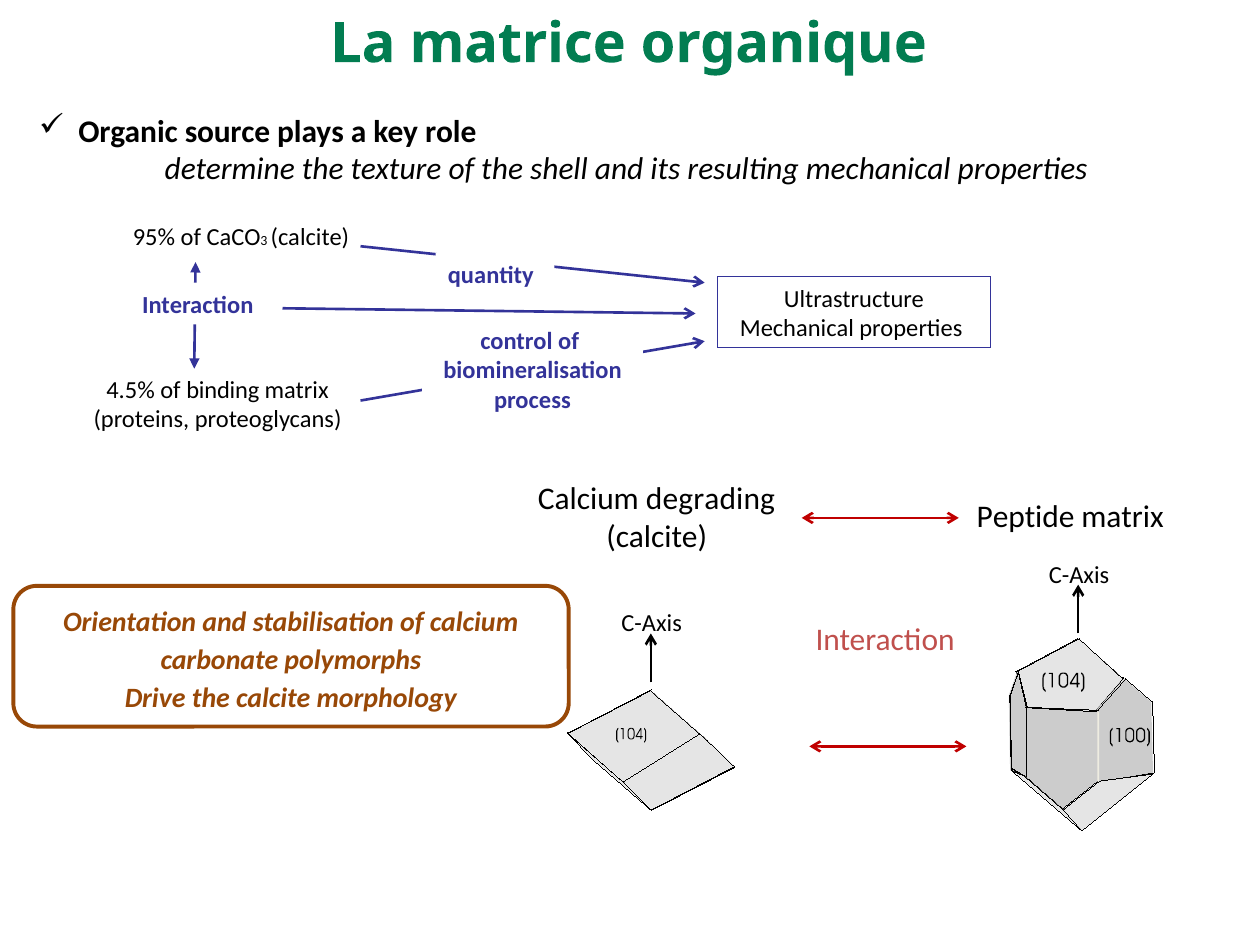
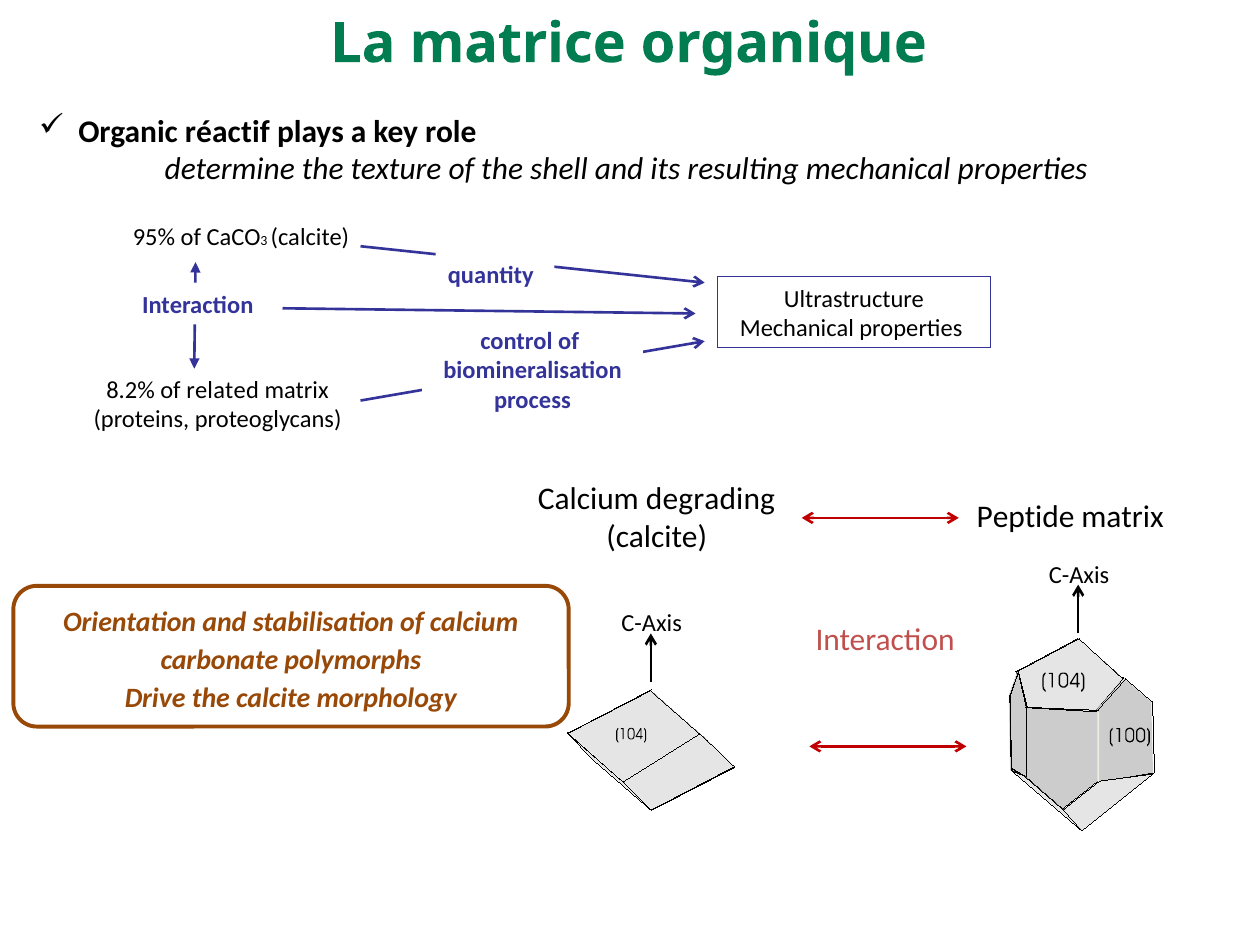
source: source -> réactif (227, 132)
4.5%: 4.5% -> 8.2% (131, 390)
binding: binding -> related (223, 390)
